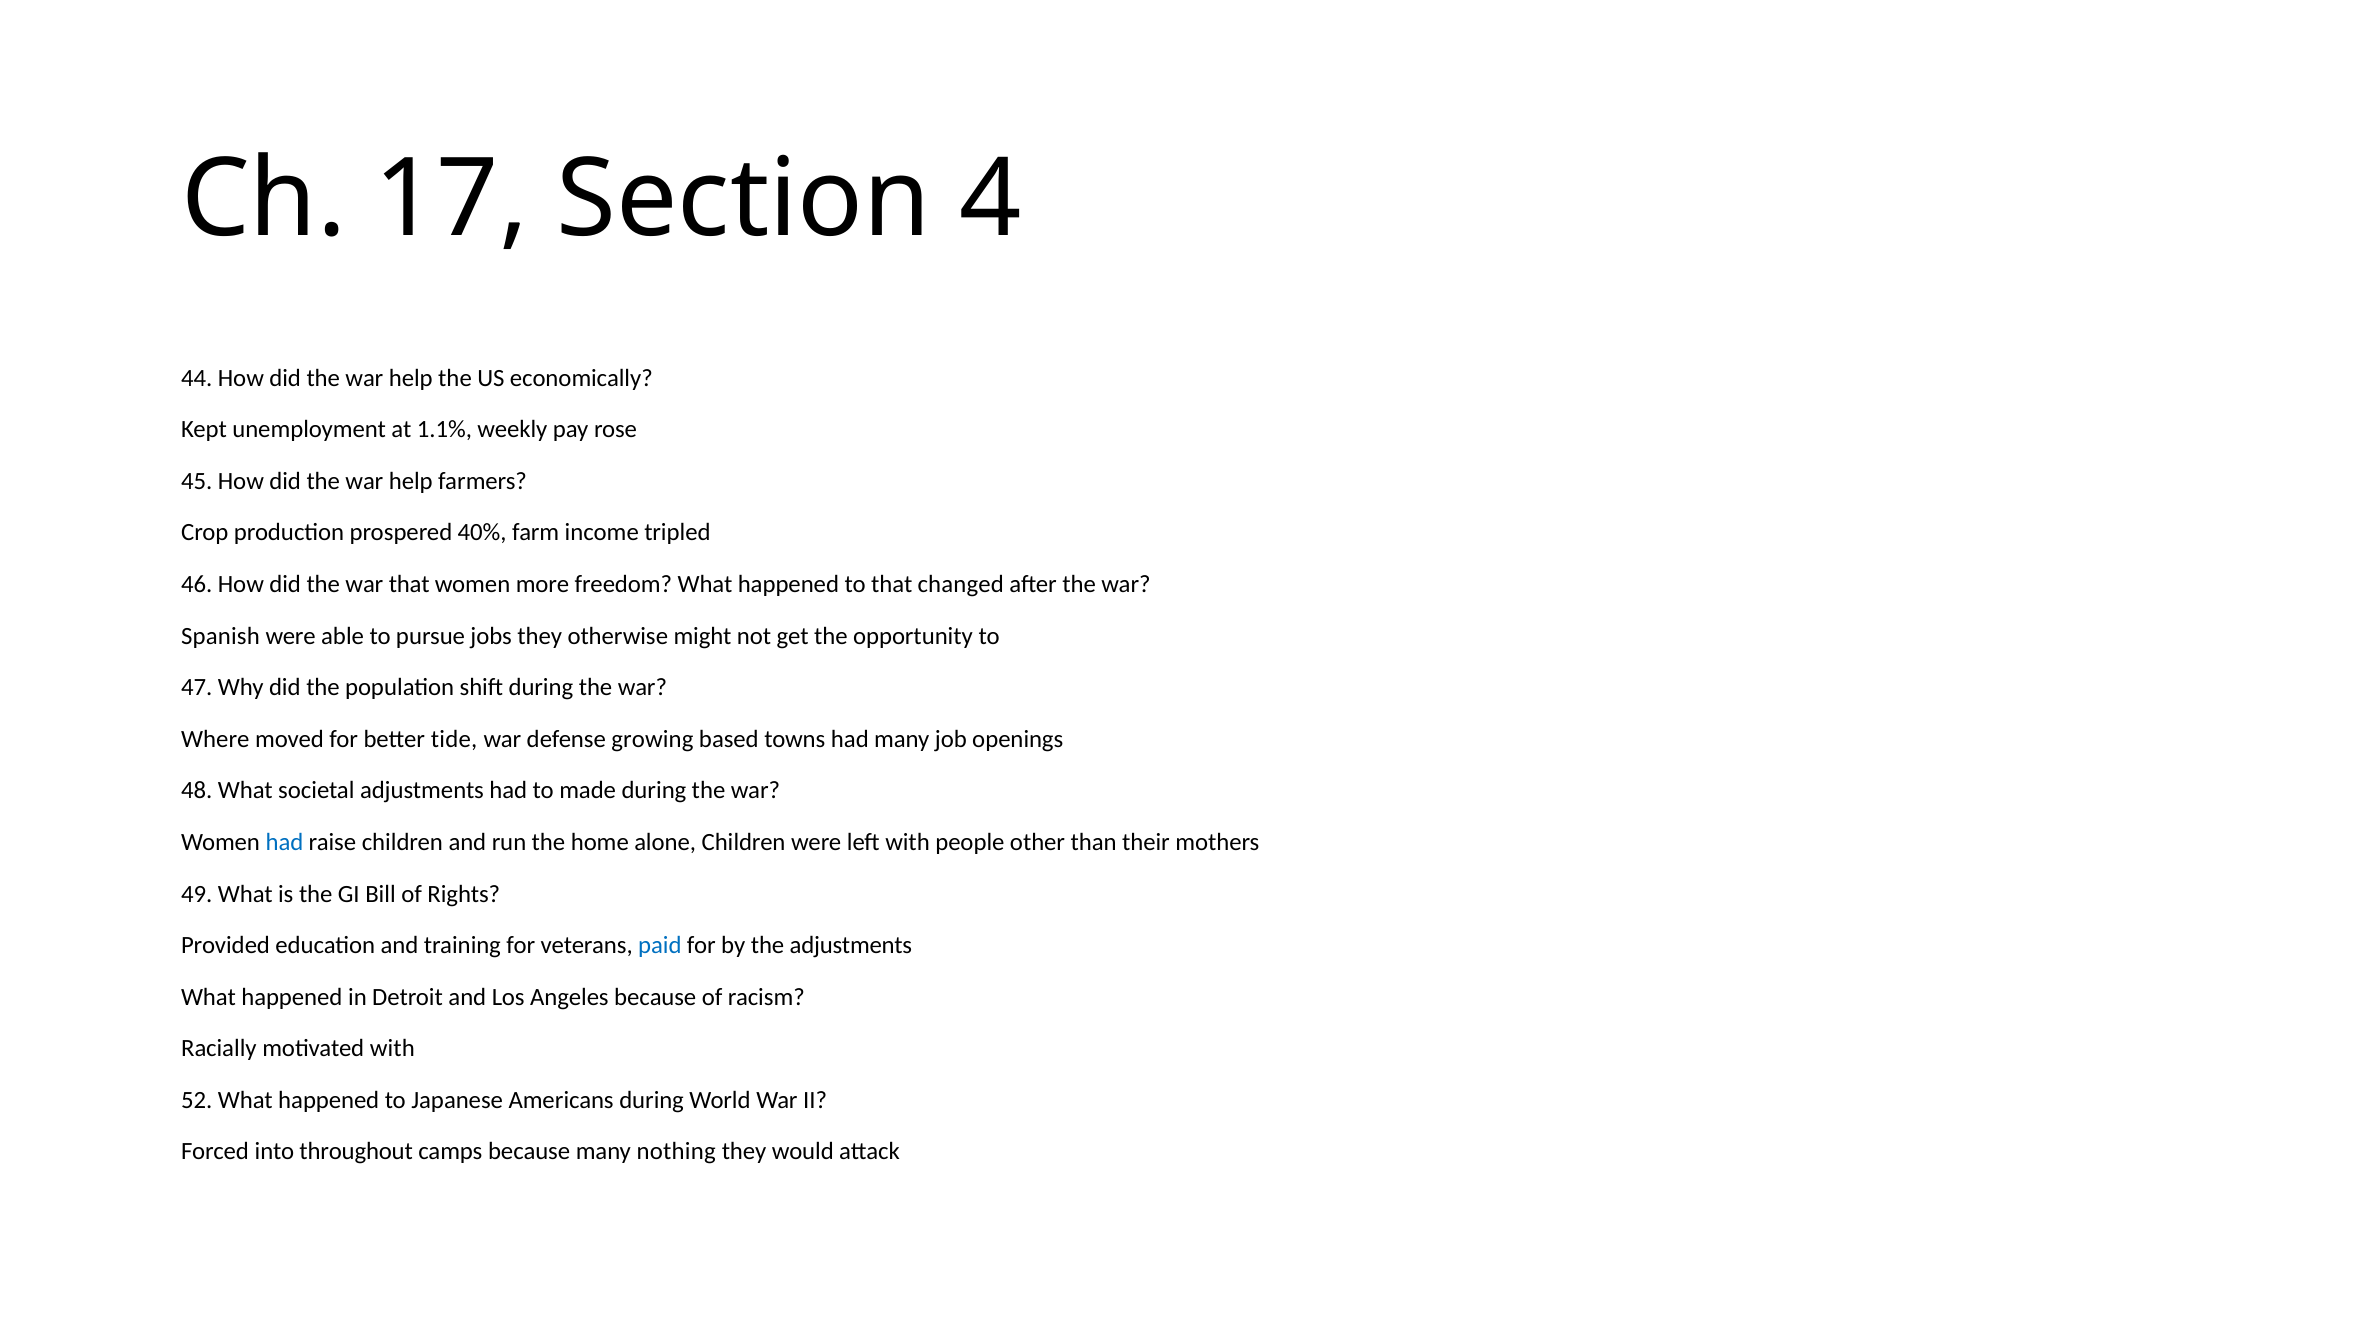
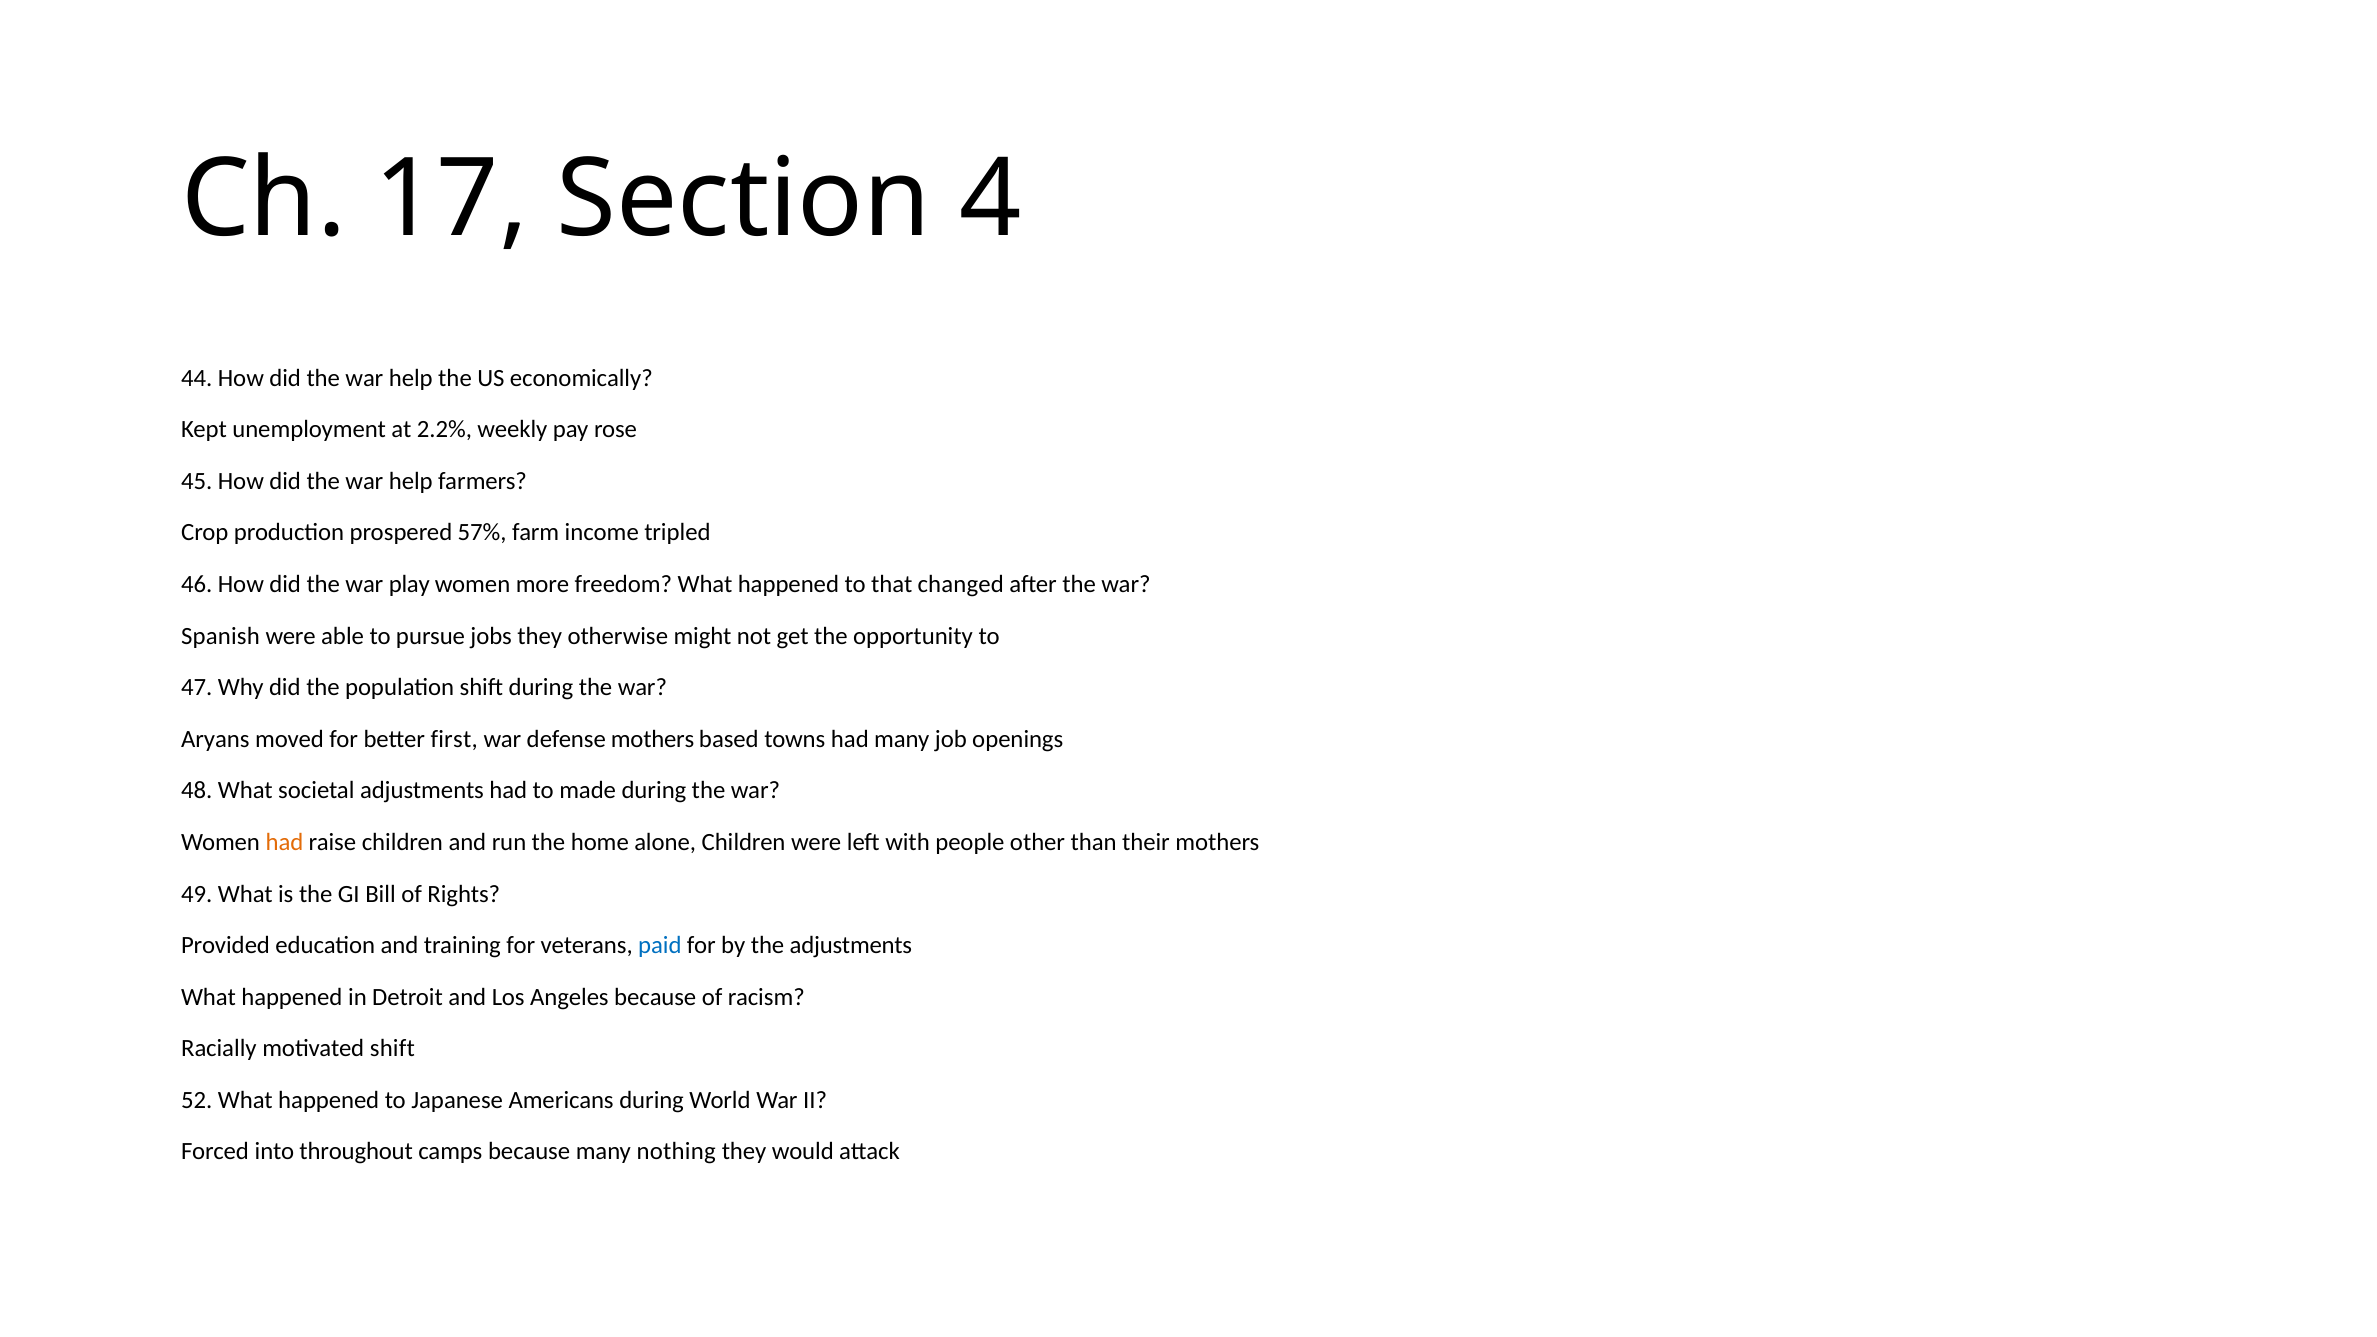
1.1%: 1.1% -> 2.2% (444, 430)
40%: 40% -> 57% (482, 533)
war that: that -> play (409, 584)
Where: Where -> Aryans (215, 739)
tide: tide -> first (454, 739)
defense growing: growing -> mothers (653, 739)
had colour: blue -> orange (284, 842)
motivated with: with -> shift (392, 1049)
